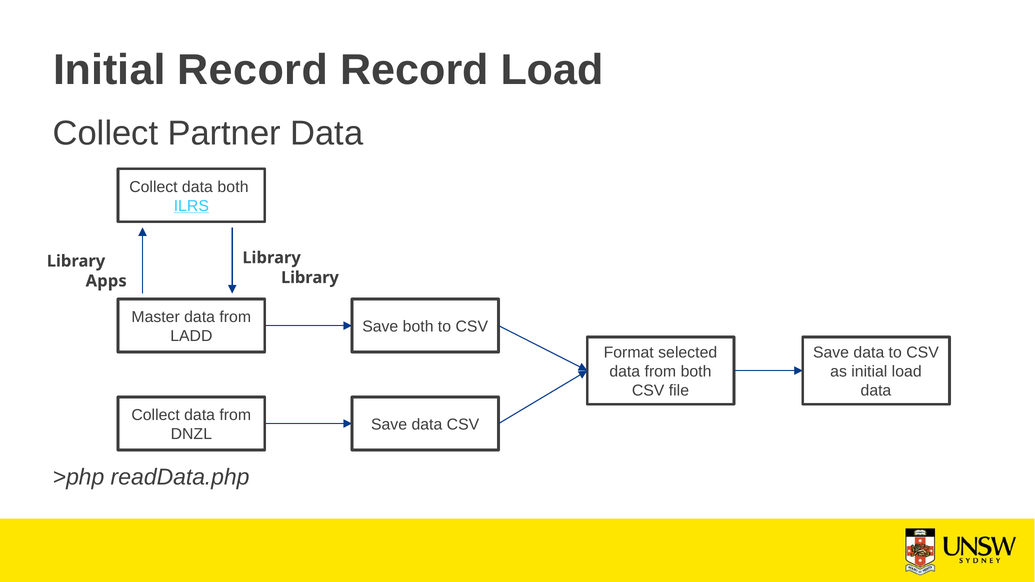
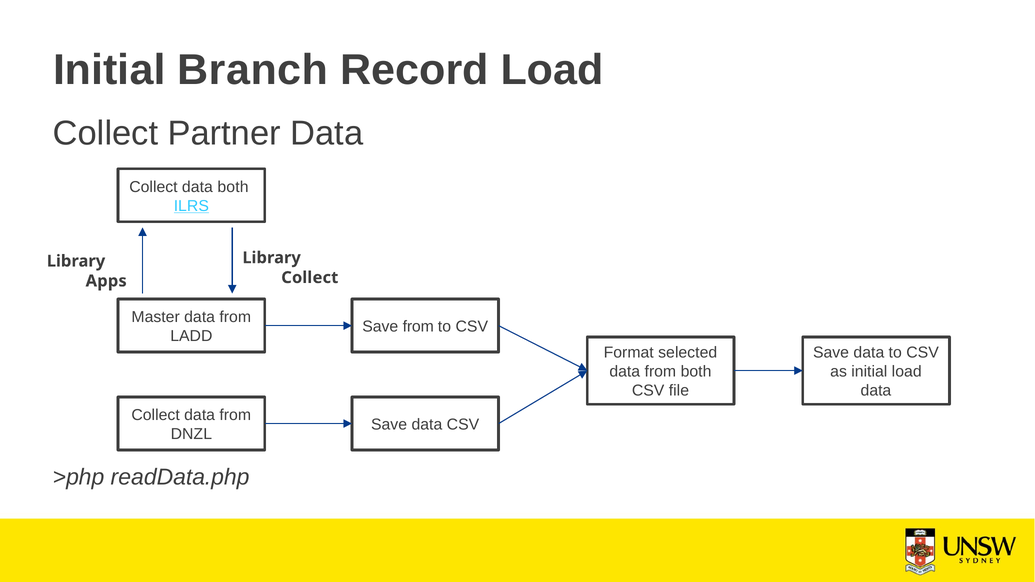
Initial Record: Record -> Branch (253, 70)
Library: Library -> Collect (310, 278)
Save both: both -> from (418, 327)
